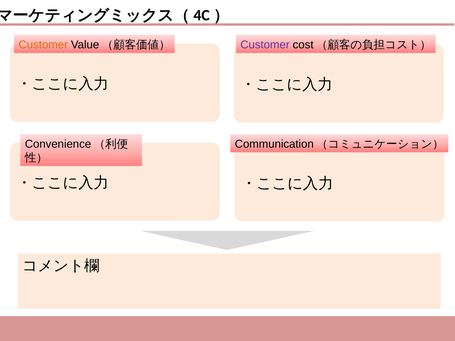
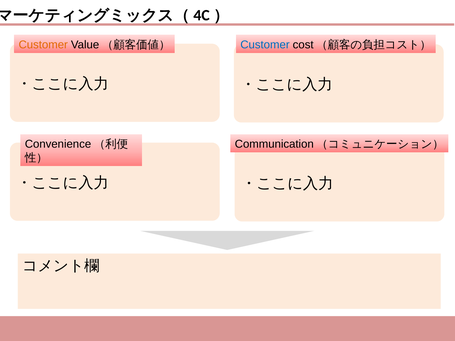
Customer colour: purple -> blue (265, 45)
